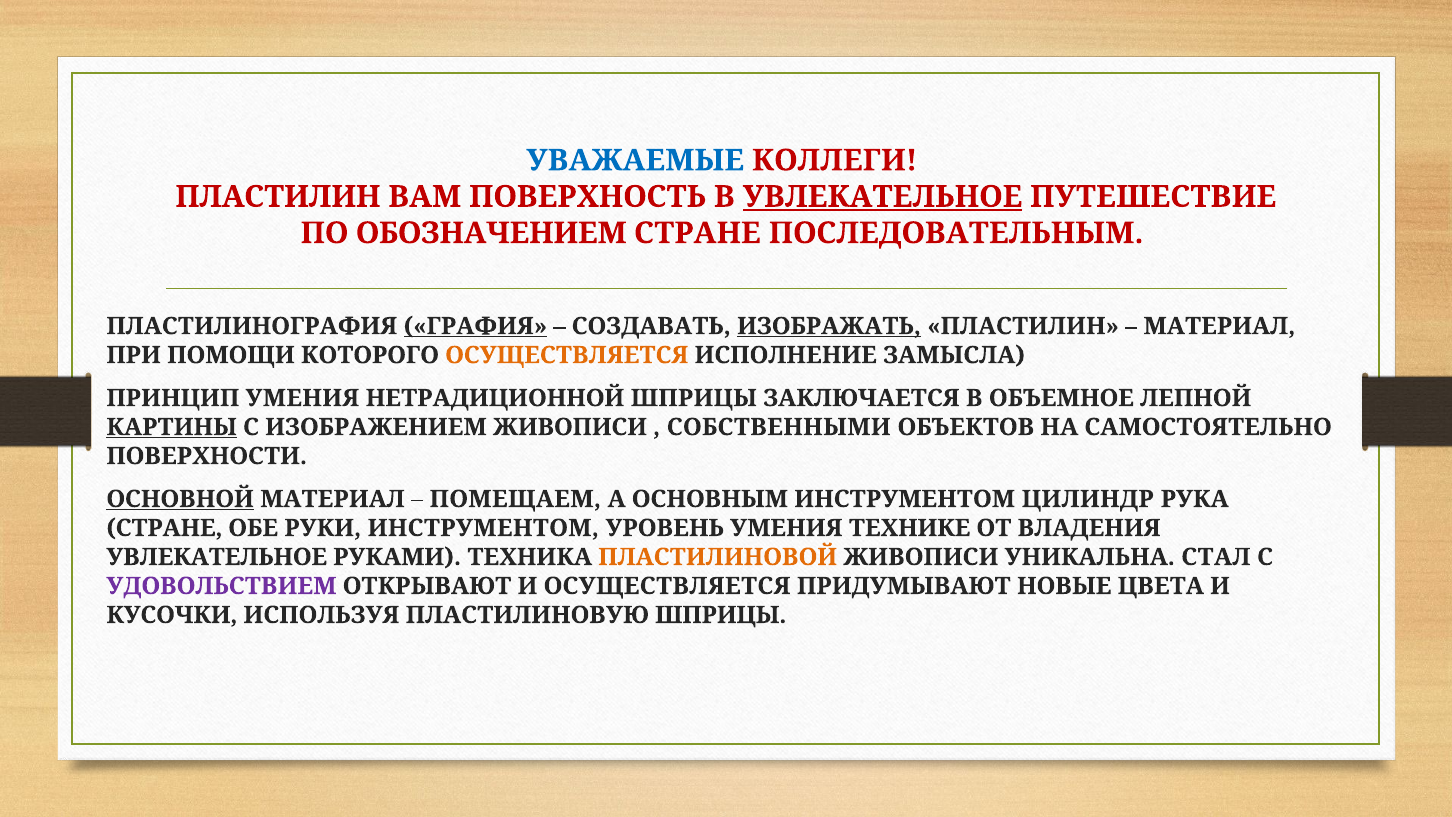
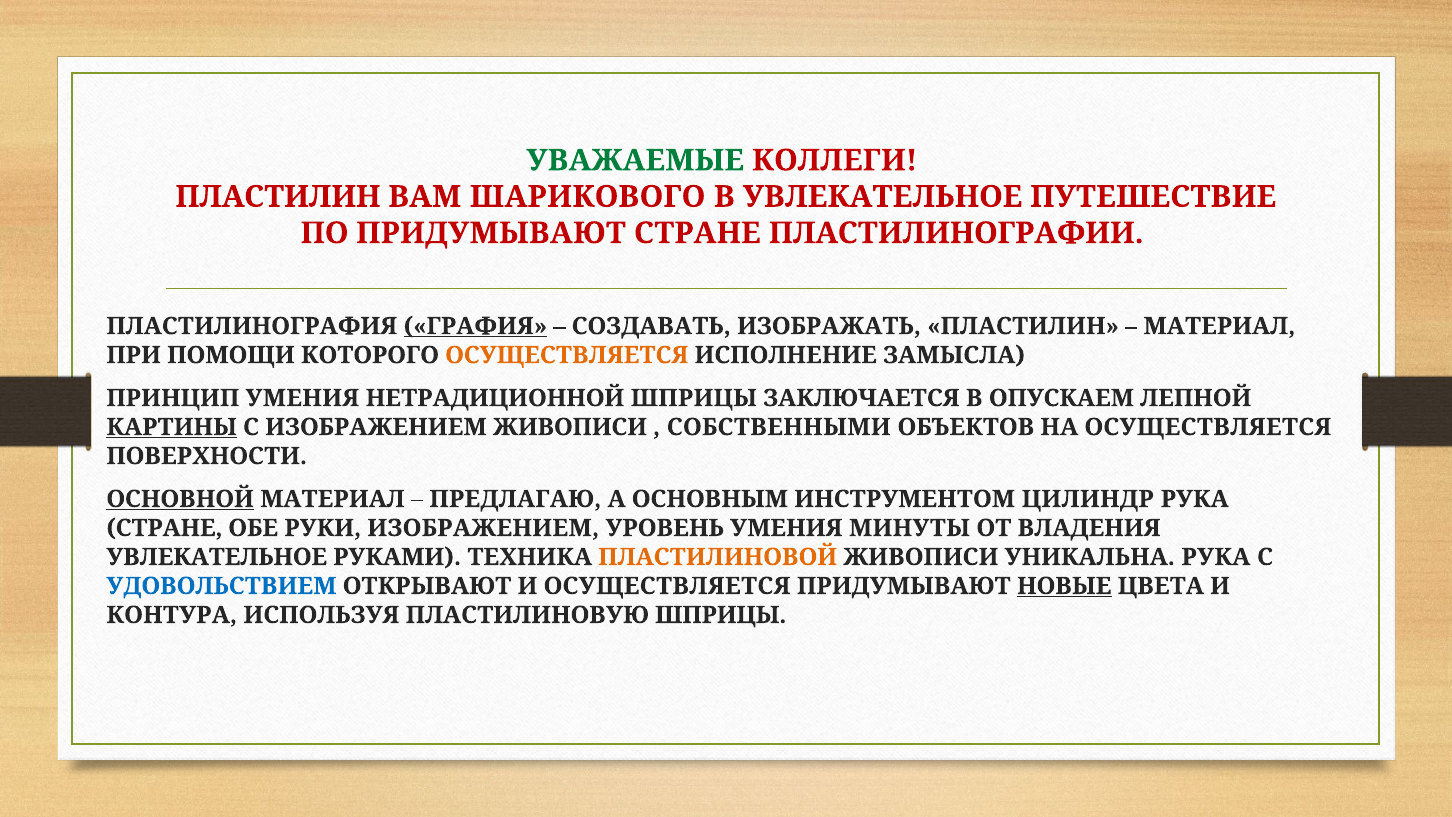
УВАЖАЕМЫЕ colour: blue -> green (635, 160)
ПОВЕРХНОСТЬ: ПОВЕРХНОСТЬ -> ШАРИКОВОГО (588, 197)
УВЛЕКАТЕЛЬНОЕ underline: present -> none (883, 197)
ПО ОБОЗНАЧЕНИЕМ: ОБОЗНАЧЕНИЕМ -> ПРИДУМЫВАЮТ (491, 233)
ПОСЛЕДОВАТЕЛЬНЫМ: ПОСЛЕДОВАТЕЛЬНЫМ -> ПЛАСТИЛИНОГРАФИИ (956, 233)
ИЗОБРАЖАТЬ underline: present -> none (829, 326)
ОБЪЕМНОЕ: ОБЪЕМНОЕ -> ОПУСКАЕМ (1062, 398)
НА САМОСТОЯТЕЛЬНО: САМОСТОЯТЕЛЬНО -> ОСУЩЕСТВЛЯЕТСЯ (1208, 427)
ПОМЕЩАЕМ: ПОМЕЩАЕМ -> ПРЕДЛАГАЮ (515, 499)
РУКИ ИНСТРУМЕНТОМ: ИНСТРУМЕНТОМ -> ИЗОБРАЖЕНИЕМ (483, 528)
ТЕХНИКЕ: ТЕХНИКЕ -> МИНУТЫ (909, 528)
УНИКАЛЬНА СТАЛ: СТАЛ -> РУКА (1216, 557)
УДОВОЛЬСТВИЕМ colour: purple -> blue (222, 586)
НОВЫЕ underline: none -> present (1064, 586)
КУСОЧКИ: КУСОЧКИ -> КОНТУРА (172, 615)
